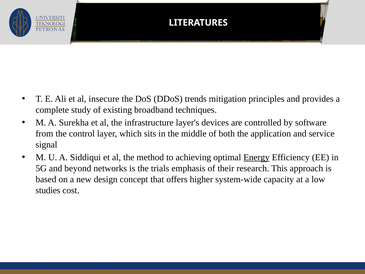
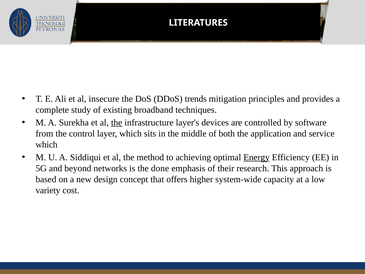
the underline: none -> present (117, 123)
signal: signal -> which (46, 144)
trials: trials -> done (160, 168)
studies: studies -> variety (48, 190)
